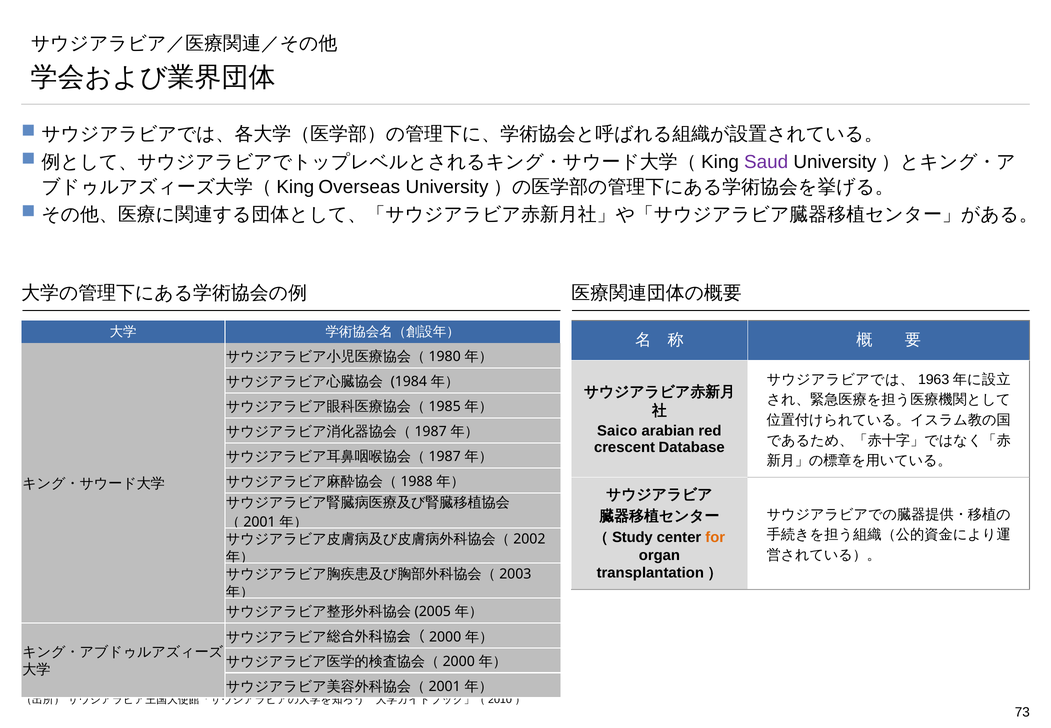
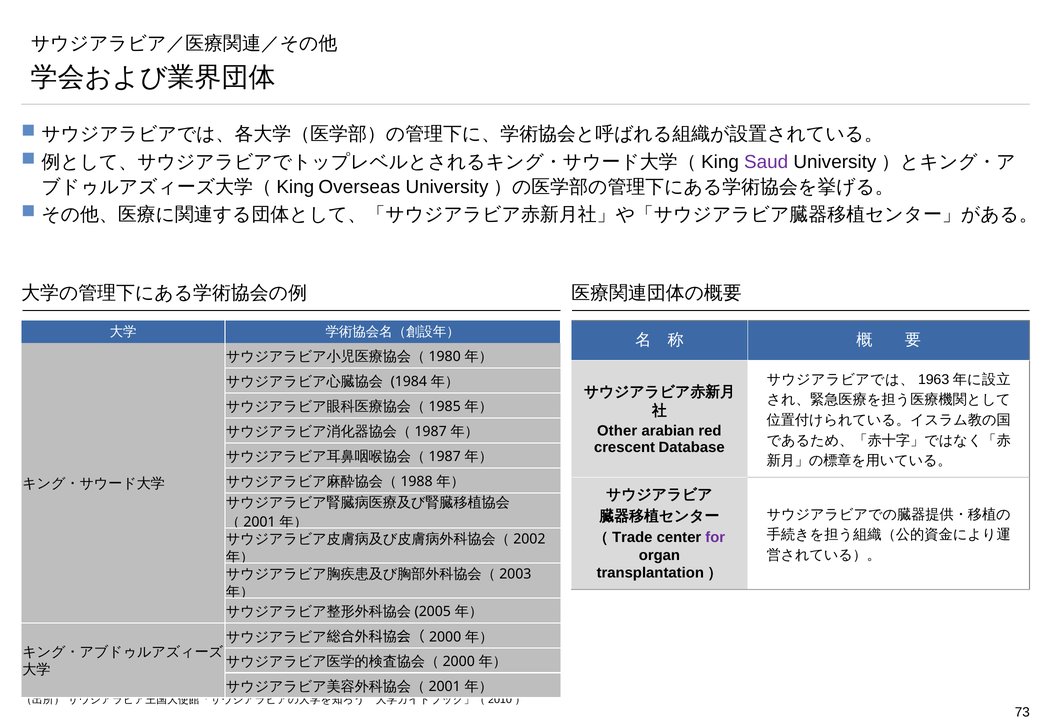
Saico: Saico -> Other (617, 431)
Study: Study -> Trade (632, 537)
for colour: orange -> purple (715, 537)
